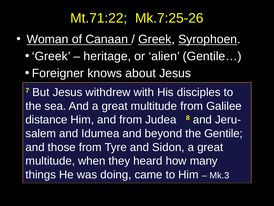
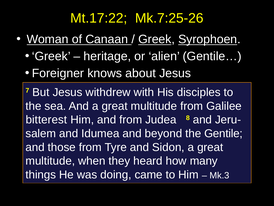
Mt.71:22: Mt.71:22 -> Mt.17:22 (99, 18)
distance: distance -> bitterest (46, 120)
